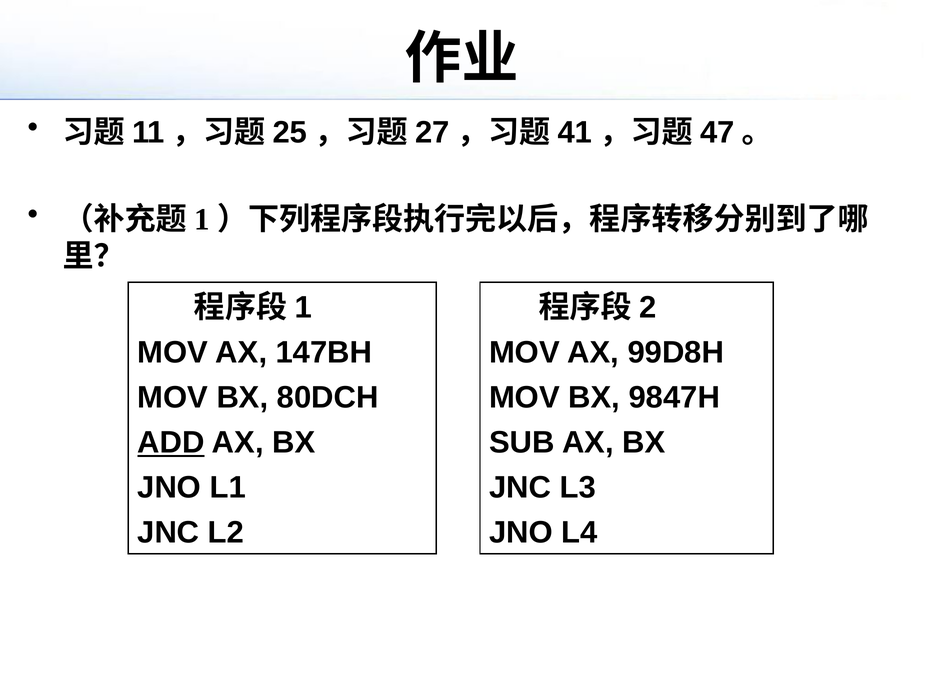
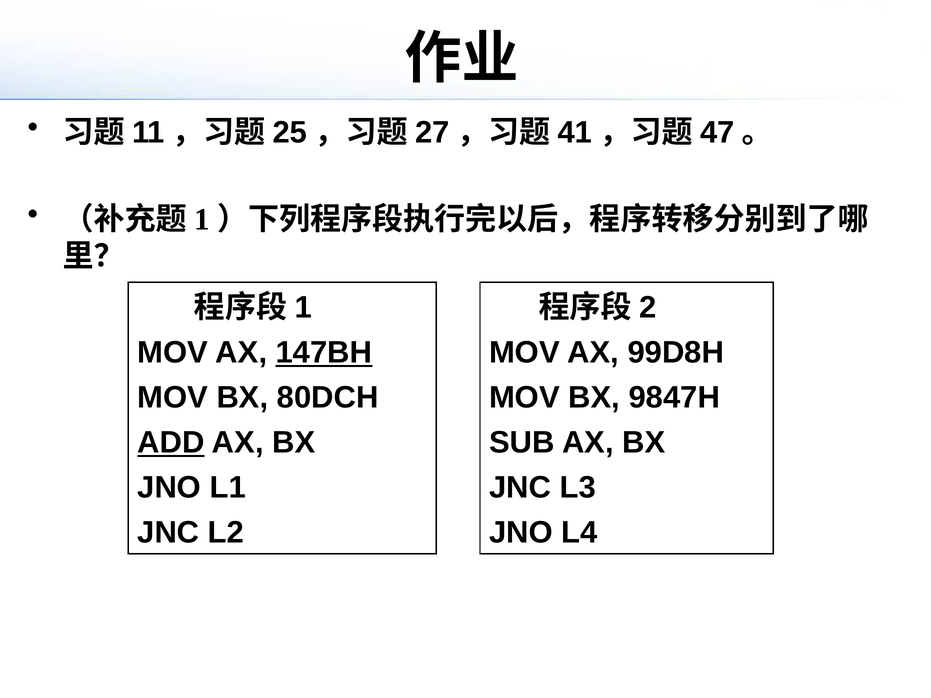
147BH underline: none -> present (324, 353)
